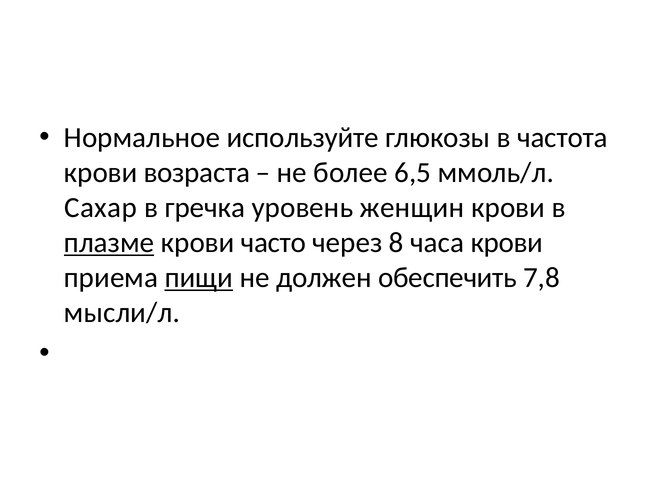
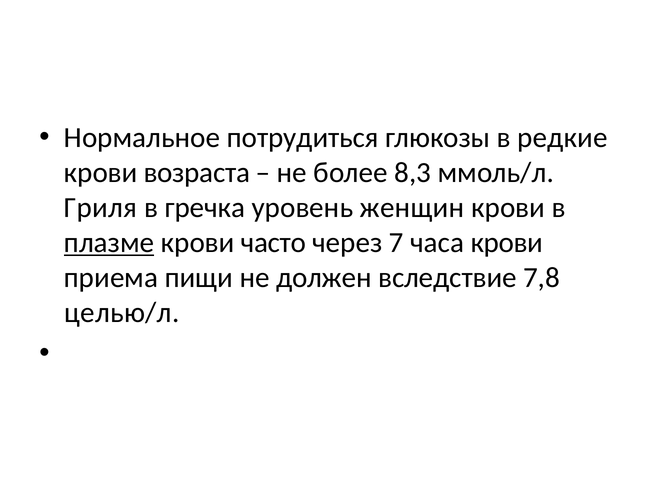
используйте: используйте -> потрудиться (303, 137)
частота: частота -> редкие (562, 137)
6,5: 6,5 -> 8,3 (413, 172)
Сахар: Сахар -> Гриля (101, 207)
8: 8 -> 7 (396, 242)
пищи underline: present -> none (199, 277)
обеспечить: обеспечить -> вследствие (447, 277)
мысли/л: мысли/л -> целью/л (122, 312)
